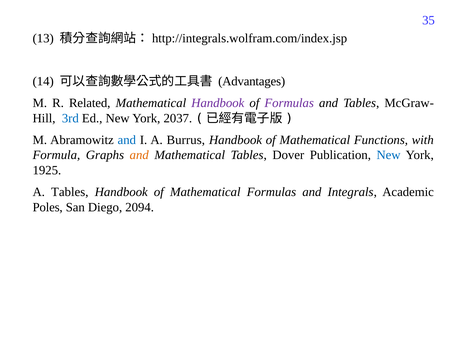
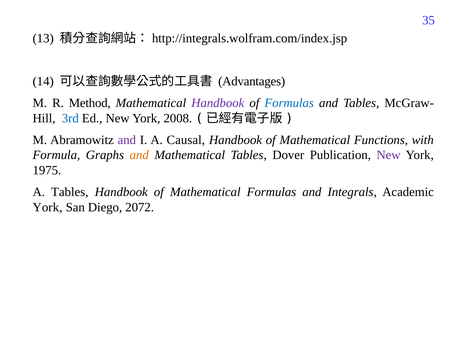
Related: Related -> Method (90, 103)
Formulas colour: purple -> blue (289, 103)
2037: 2037 -> 2008 (178, 118)
and colour: blue -> purple (127, 140)
Burrus: Burrus -> Causal (186, 140)
New colour: blue -> purple (389, 155)
1925: 1925 -> 1975 (47, 170)
Poles: Poles -> York (48, 207)
2094: 2094 -> 2072 (140, 207)
